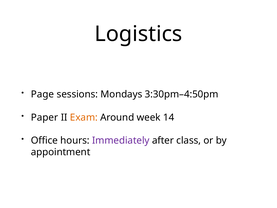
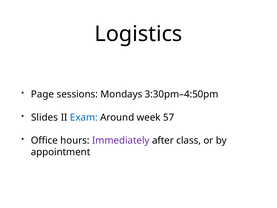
Paper: Paper -> Slides (45, 117)
Exam colour: orange -> blue (84, 117)
14: 14 -> 57 (169, 117)
